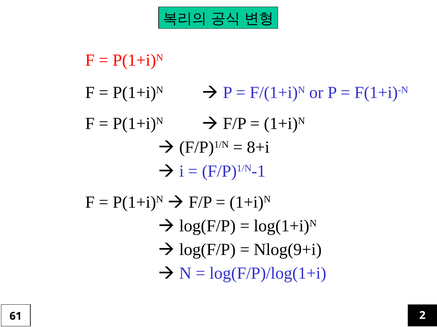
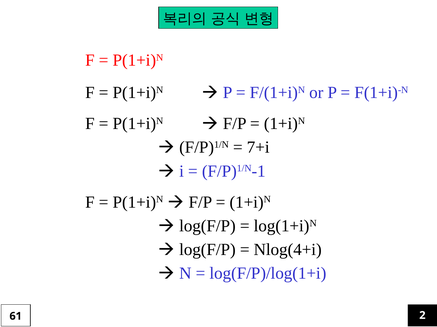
8+i: 8+i -> 7+i (258, 148)
Nlog(9+i: Nlog(9+i -> Nlog(4+i (288, 250)
